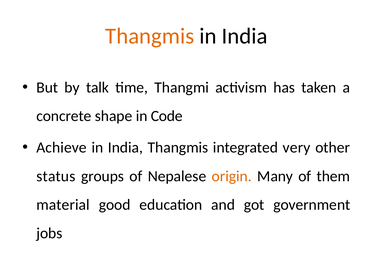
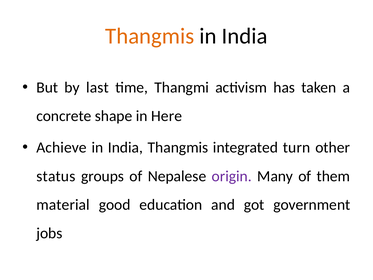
talk: talk -> last (97, 87)
Code: Code -> Here (167, 116)
very: very -> turn (297, 147)
origin colour: orange -> purple (232, 176)
